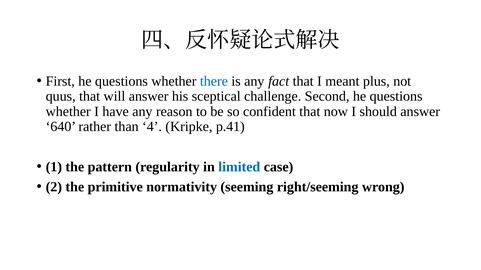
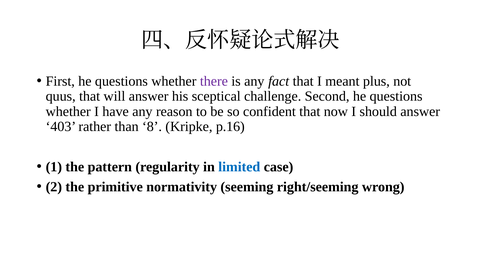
there colour: blue -> purple (214, 81)
640: 640 -> 403 (61, 127)
4: 4 -> 8 (152, 127)
p.41: p.41 -> p.16 (230, 127)
